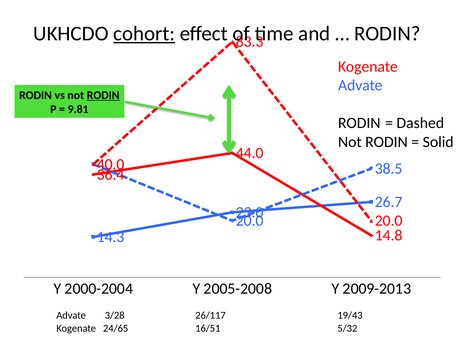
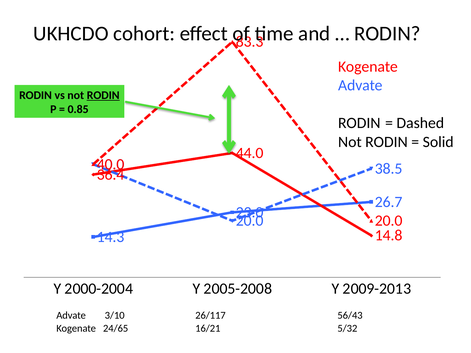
cohort underline: present -> none (144, 34)
9.81: 9.81 -> 0.85 (78, 109)
3/28: 3/28 -> 3/10 (115, 315)
19/43: 19/43 -> 56/43 (350, 315)
16/51: 16/51 -> 16/21 (208, 329)
